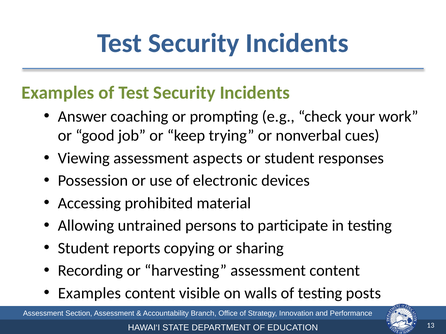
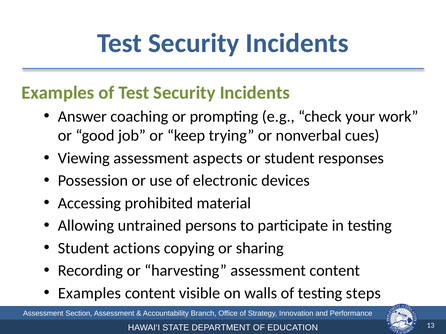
reports: reports -> actions (137, 249)
posts: posts -> steps (363, 294)
